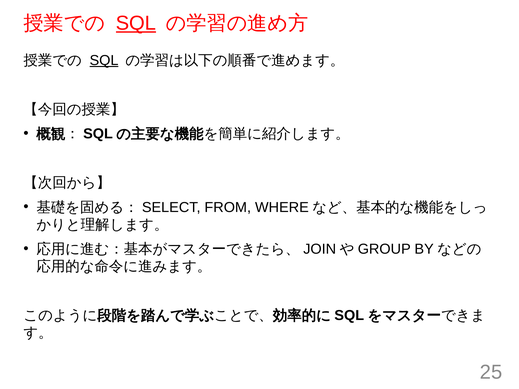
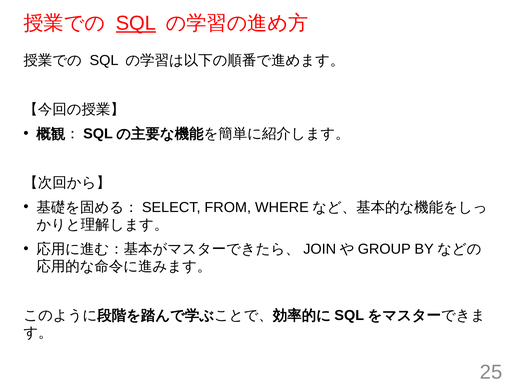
SQL underline: present -> none (104, 60)
